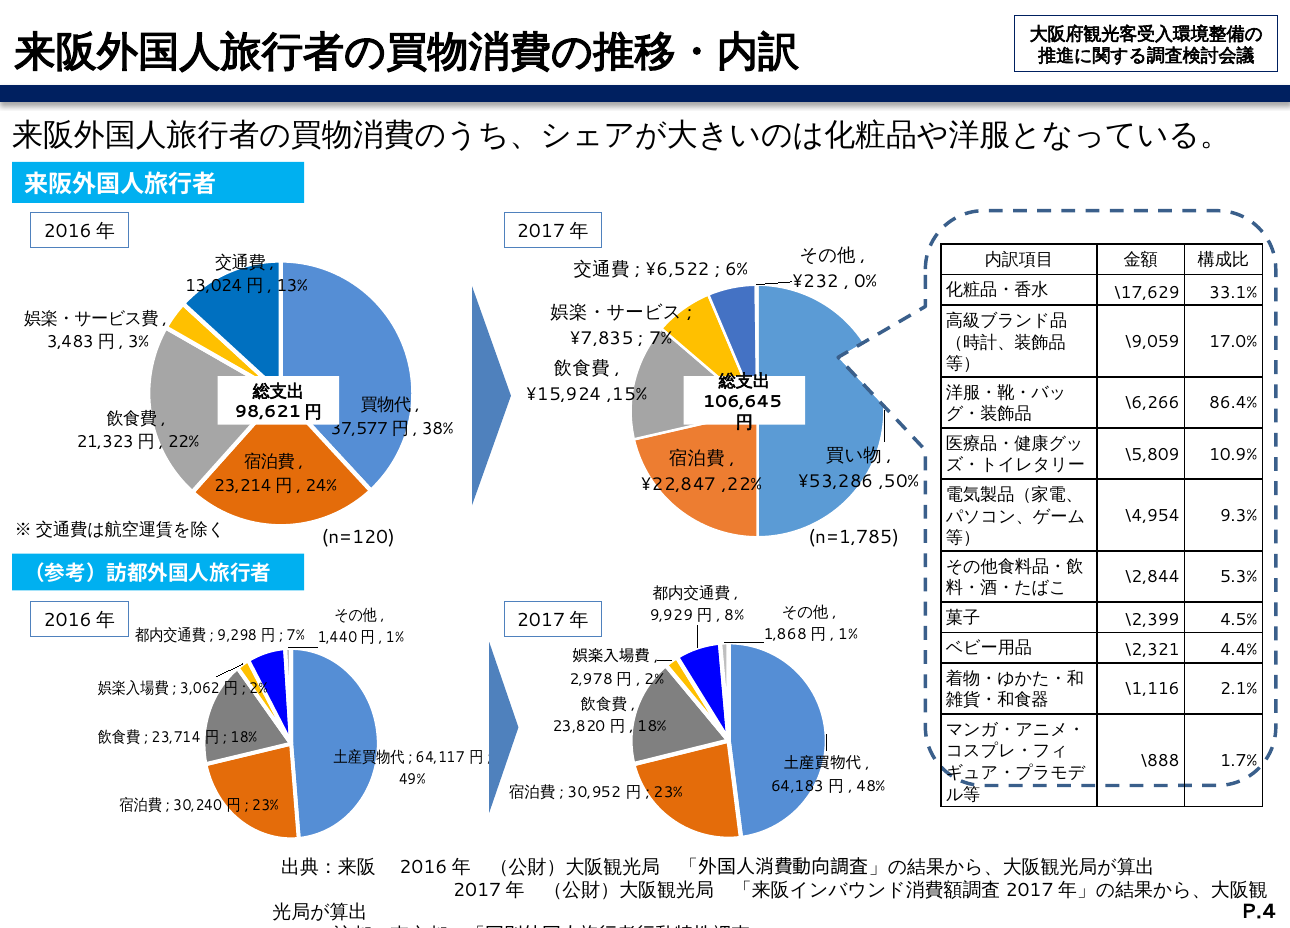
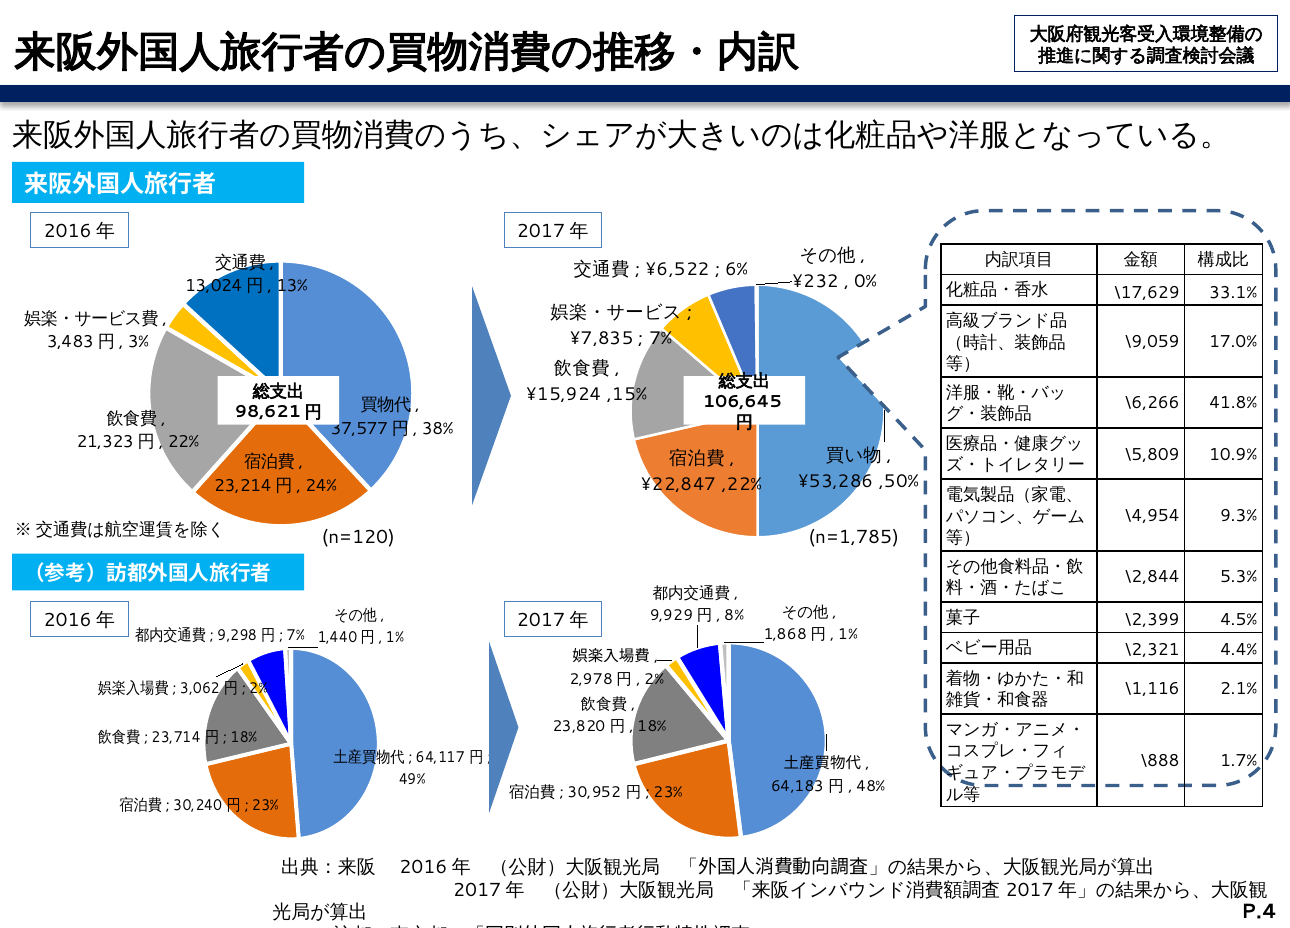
86.4%: 86.4% -> 41.8% (1233, 403)
